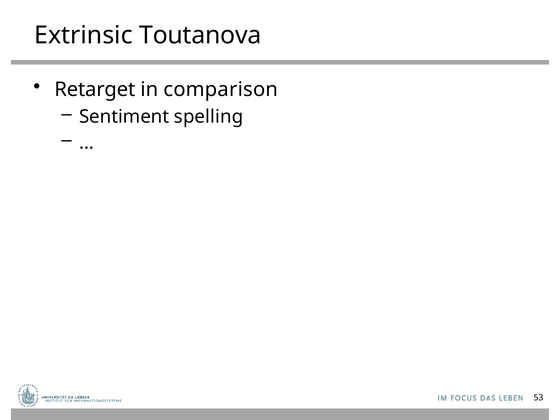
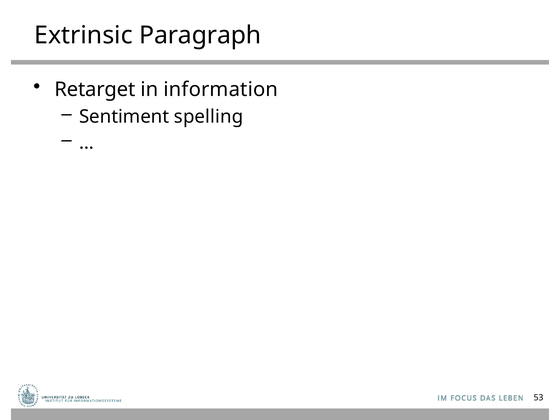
Toutanova: Toutanova -> Paragraph (200, 35)
comparison: comparison -> information (221, 90)
